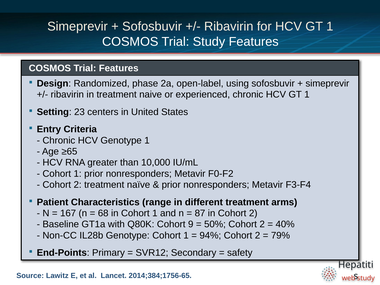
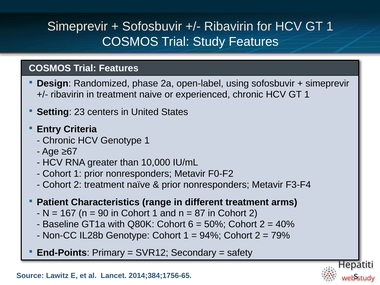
≥65: ≥65 -> ≥67 (69, 151)
68: 68 -> 90 (103, 213)
9: 9 -> 6 (191, 224)
